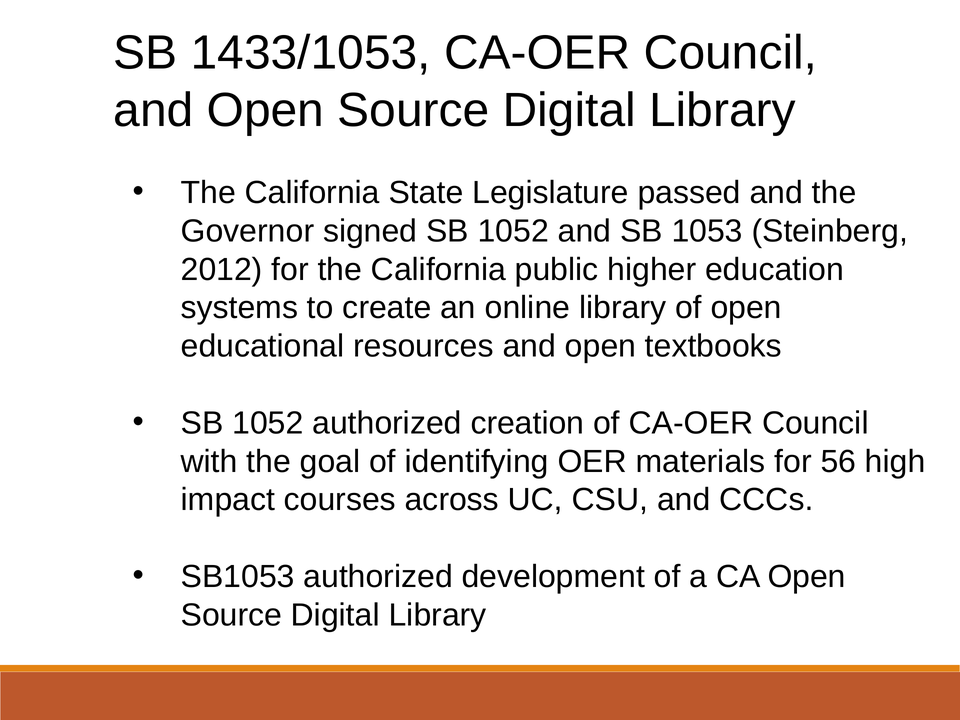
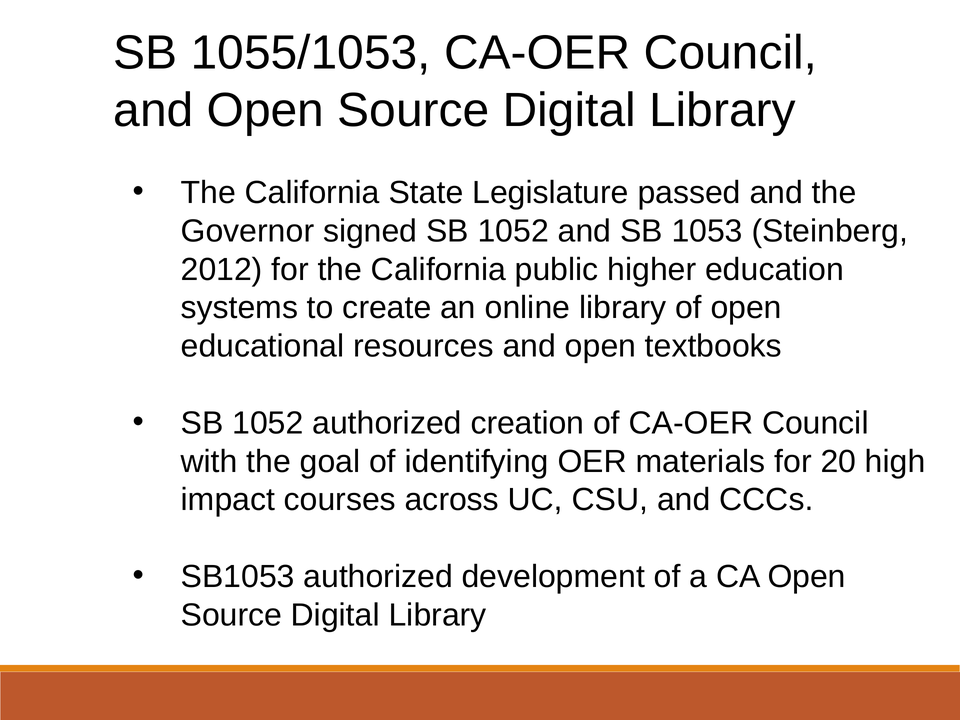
1433/1053: 1433/1053 -> 1055/1053 (311, 53)
56: 56 -> 20 (838, 461)
